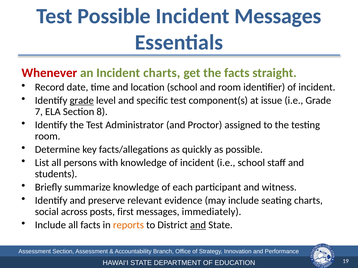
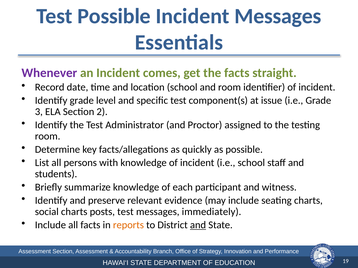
Whenever colour: red -> purple (49, 73)
Incident charts: charts -> comes (162, 73)
grade underline: present -> none (82, 101)
7: 7 -> 3 (39, 112)
8: 8 -> 2 (102, 112)
social across: across -> charts (74, 212)
posts first: first -> test (125, 212)
